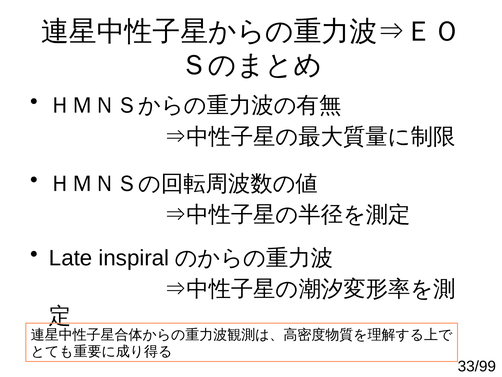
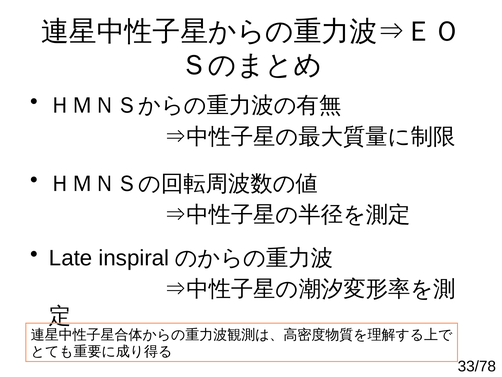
33/99: 33/99 -> 33/78 (477, 366)
